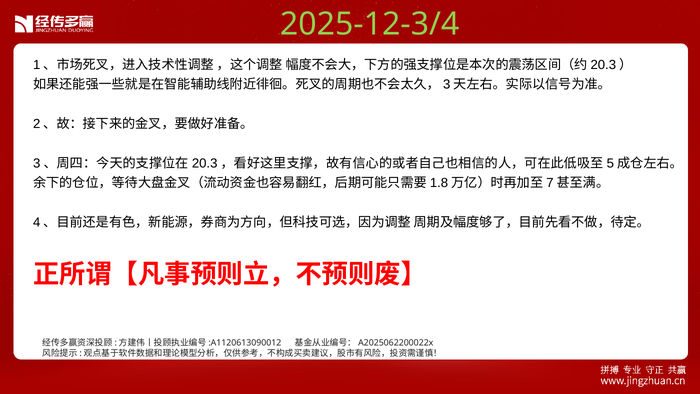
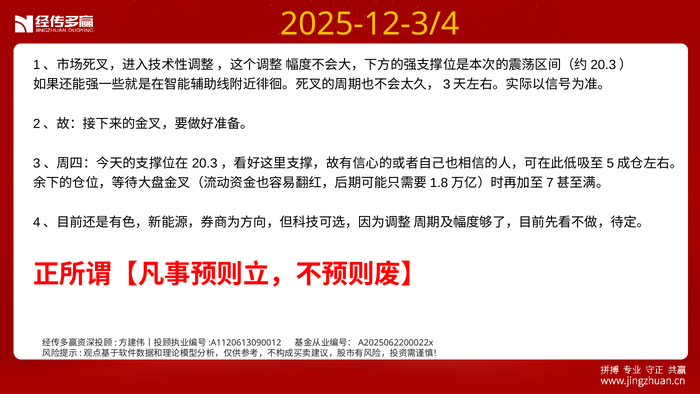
2025-12-3/4 colour: light green -> yellow (370, 24)
